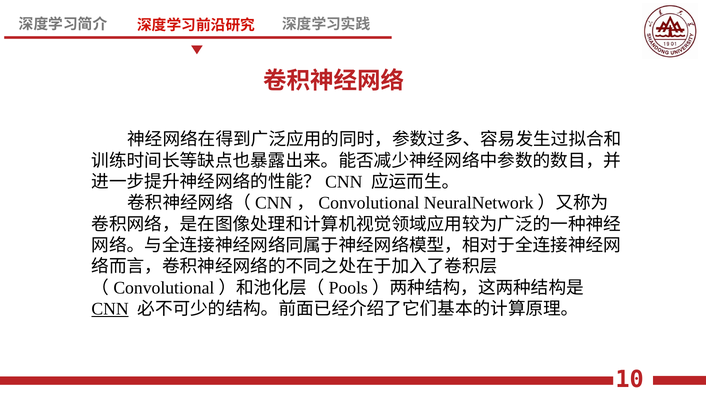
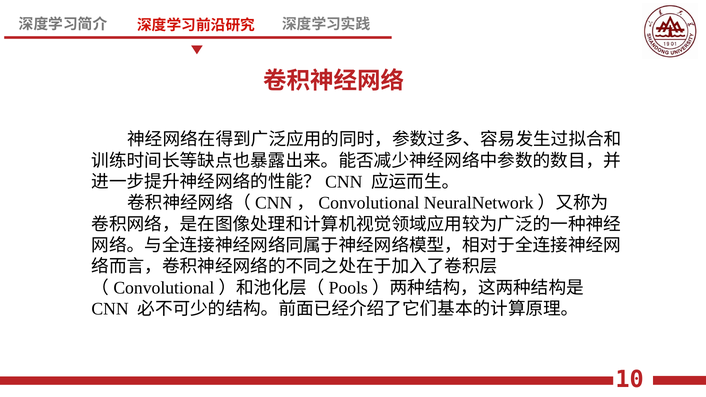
CNN underline: present -> none (110, 309)
